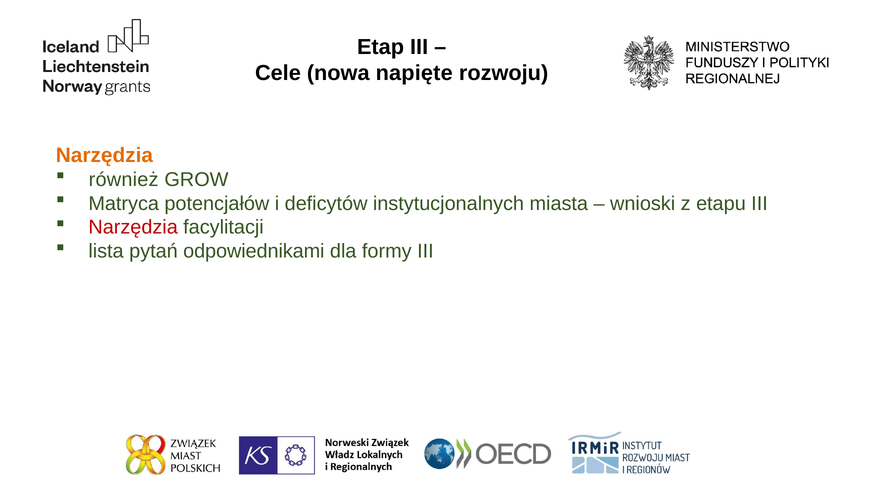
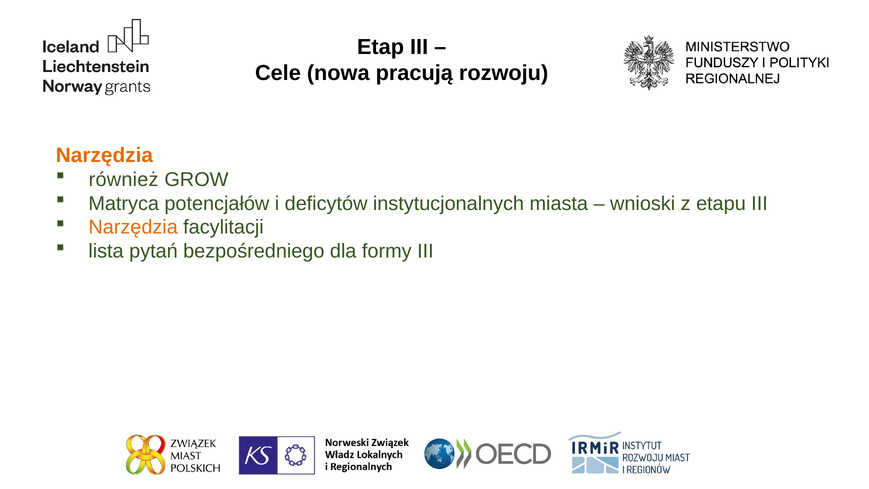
napięte: napięte -> pracują (414, 73)
Narzędzia colour: red -> orange (133, 227)
odpowiednikami: odpowiednikami -> bezpośredniego (254, 251)
